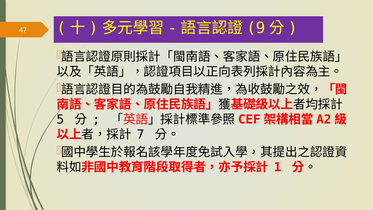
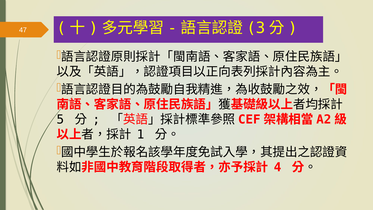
9: 9 -> 3 (256, 28)
7: 7 -> 1 (141, 134)
1: 1 -> 4 (278, 167)
